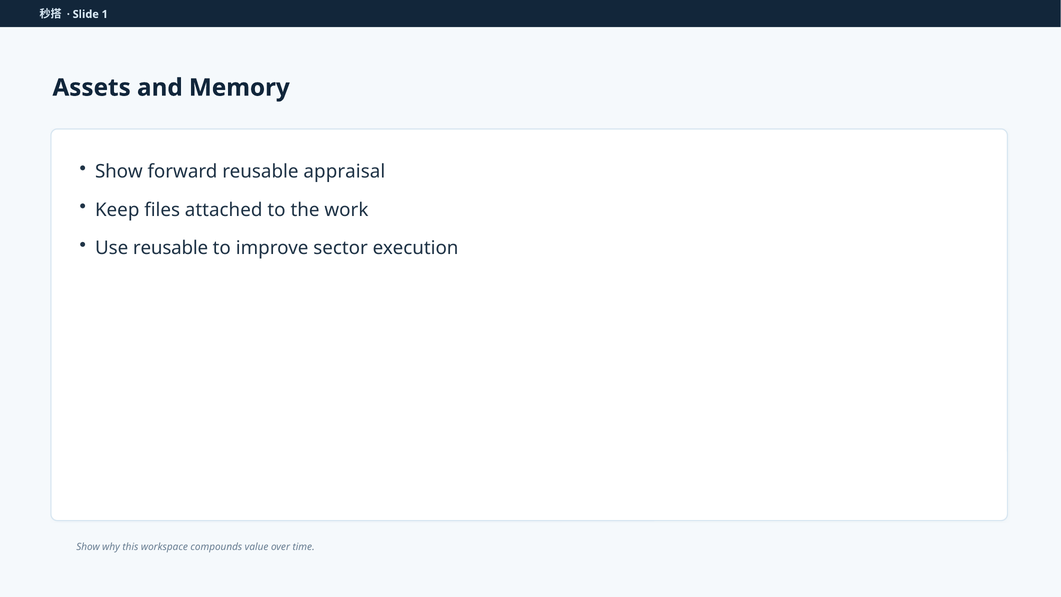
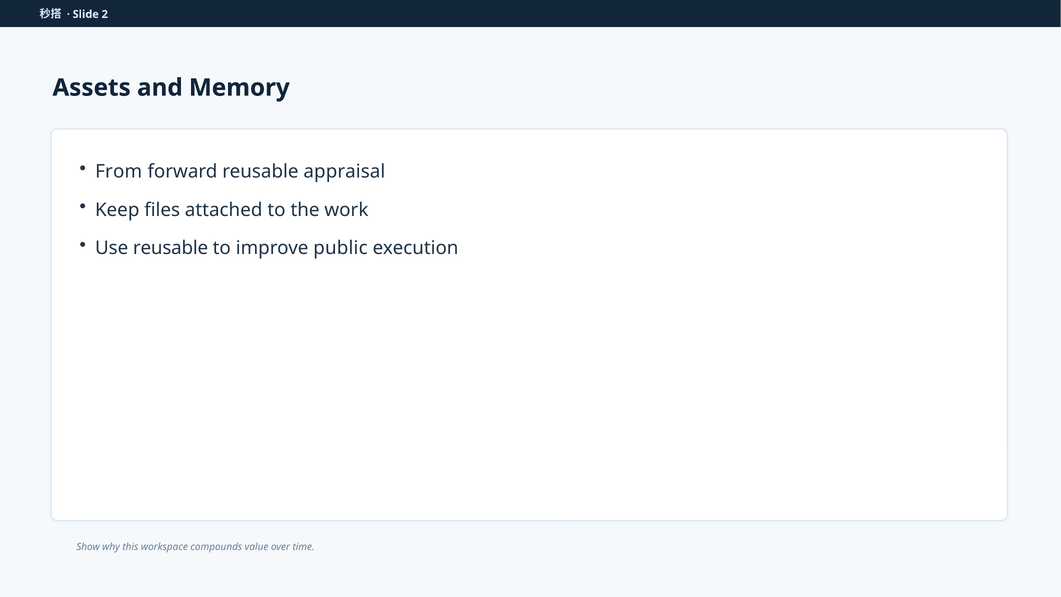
1: 1 -> 2 (105, 14)
Show: Show -> From (119, 172)
sector: sector -> public (340, 248)
